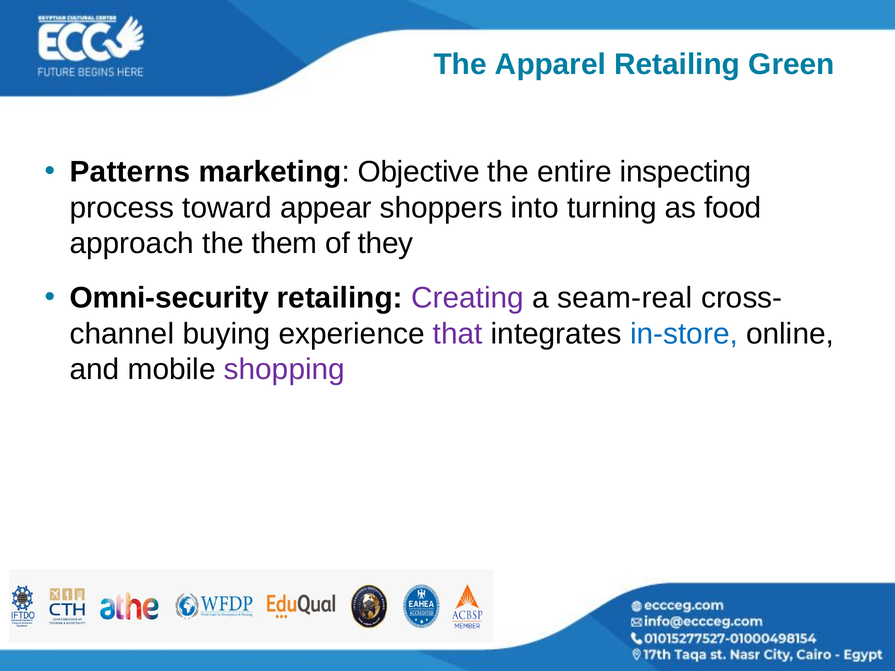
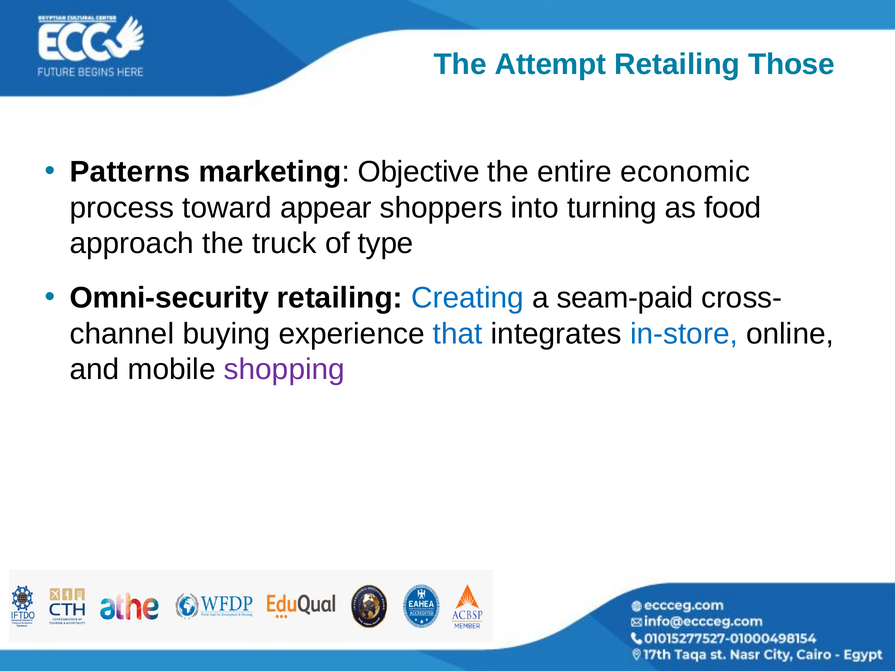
Apparel: Apparel -> Attempt (551, 65)
Green: Green -> Those (792, 65)
inspecting: inspecting -> economic (685, 172)
them: them -> truck (284, 244)
they: they -> type (386, 244)
Creating colour: purple -> blue (467, 298)
seam-real: seam-real -> seam-paid (625, 298)
that colour: purple -> blue (458, 334)
